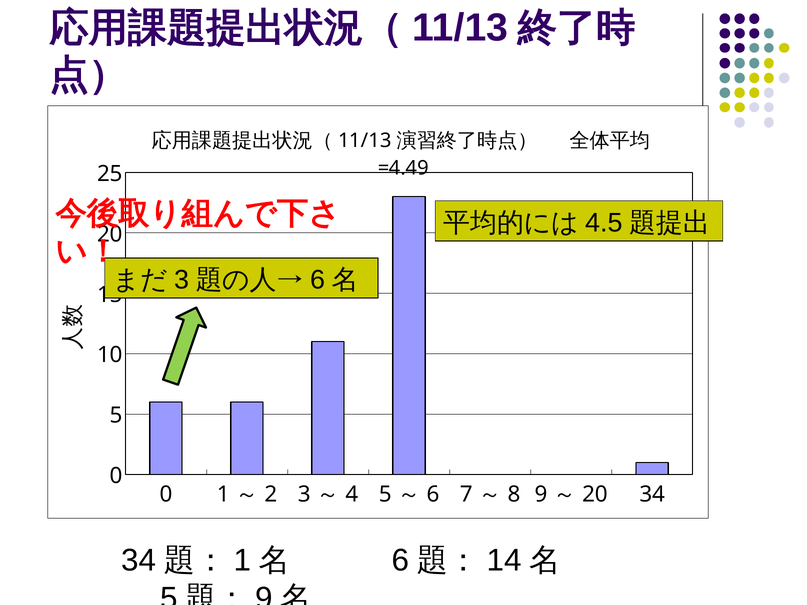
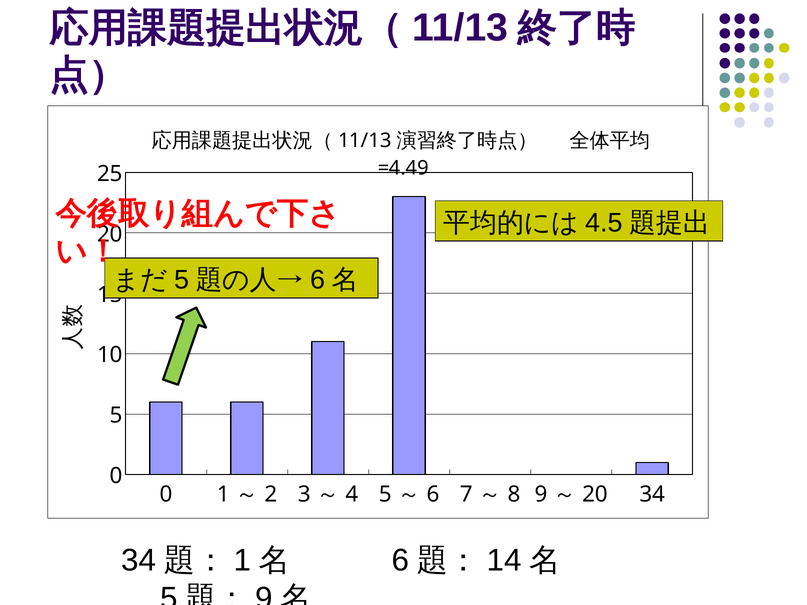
3: 3 -> 5 (182, 280)
